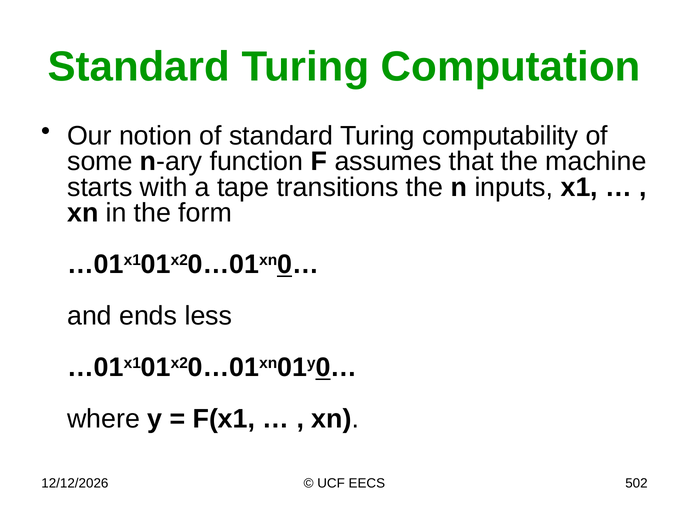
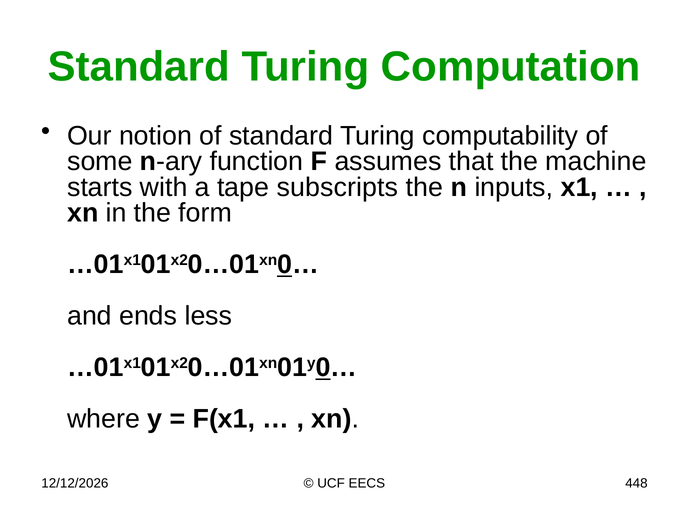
transitions: transitions -> subscripts (337, 187)
502: 502 -> 448 (636, 483)
